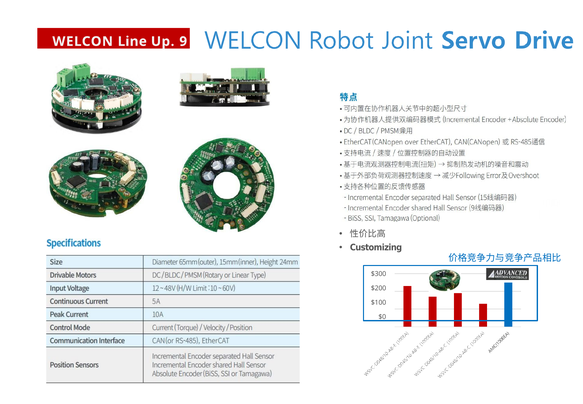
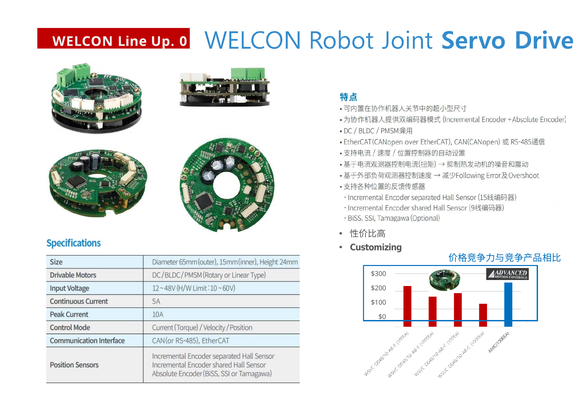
9: 9 -> 0 (183, 41)
